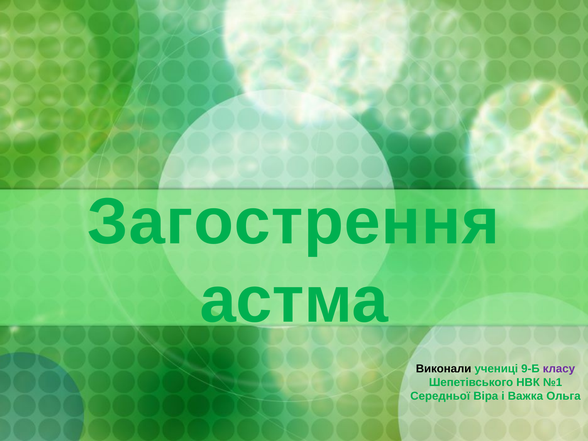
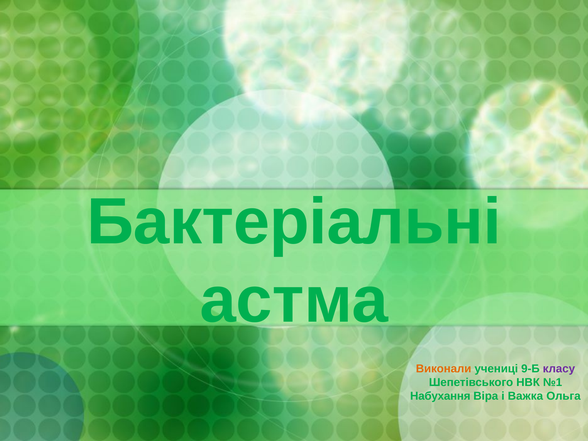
Загострення: Загострення -> Бактеріальні (294, 222)
Виконали colour: black -> orange (444, 369)
Середньої: Середньої -> Набухання (440, 396)
